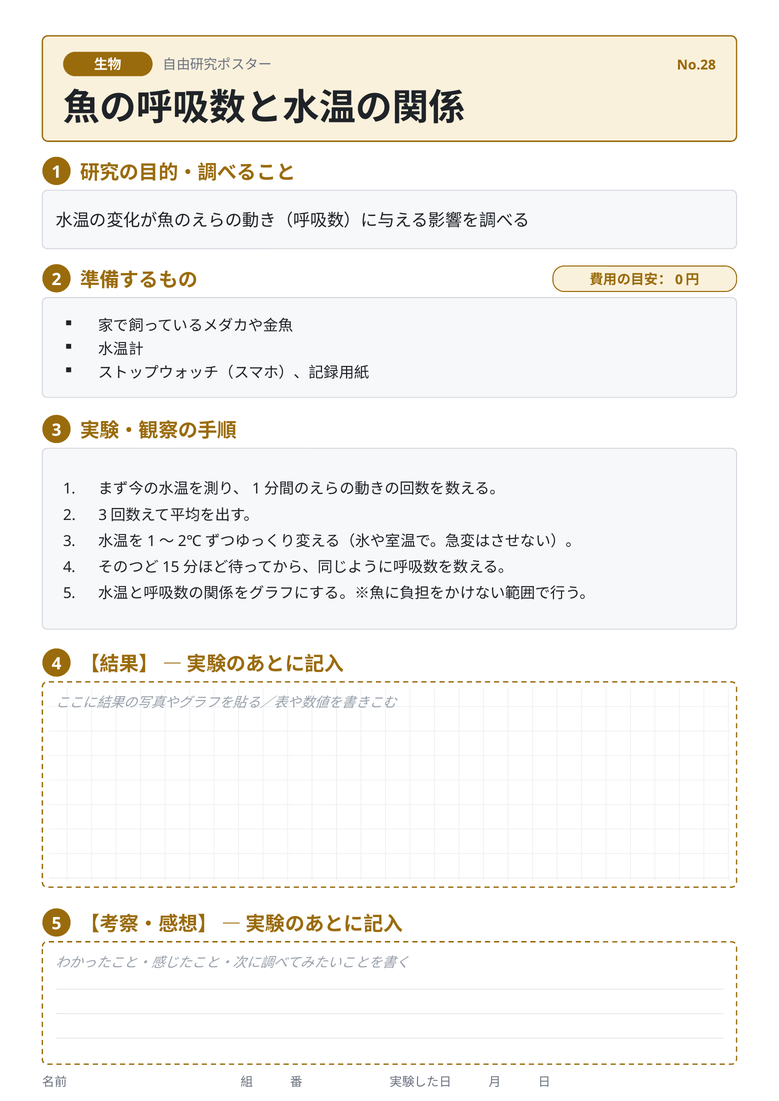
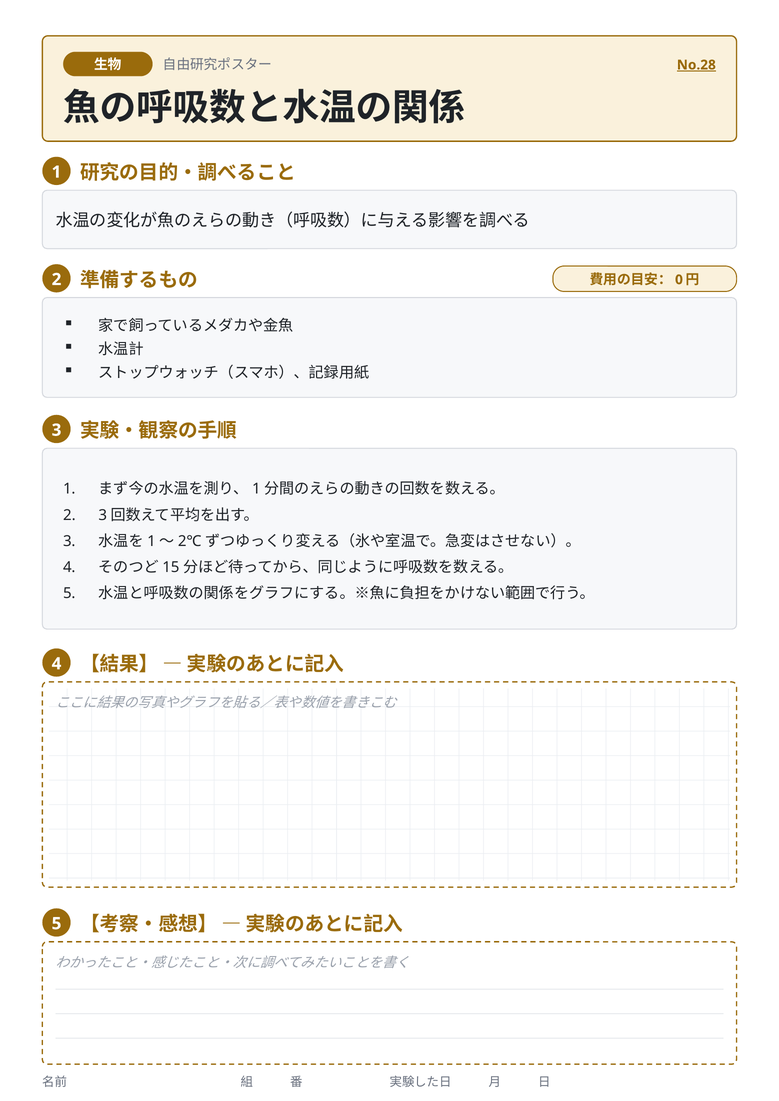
No.28 underline: none -> present (696, 65)
